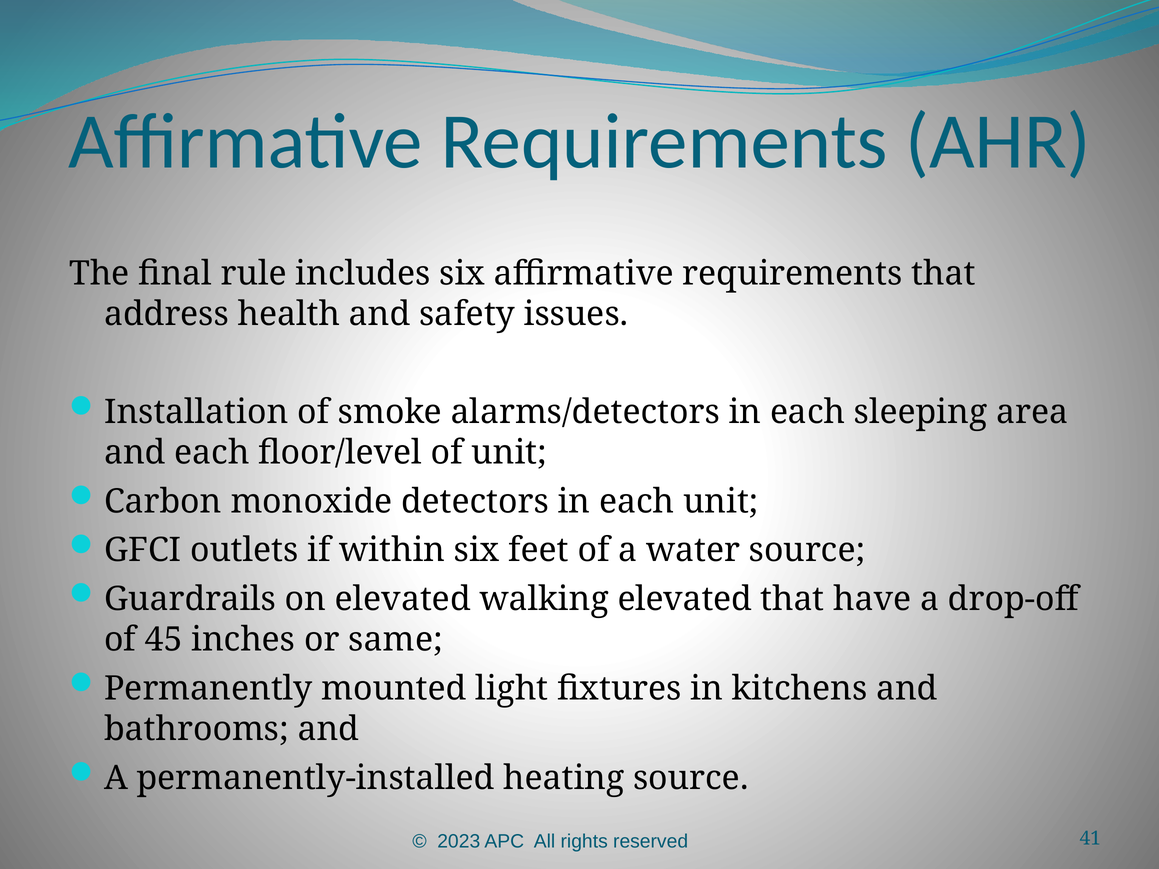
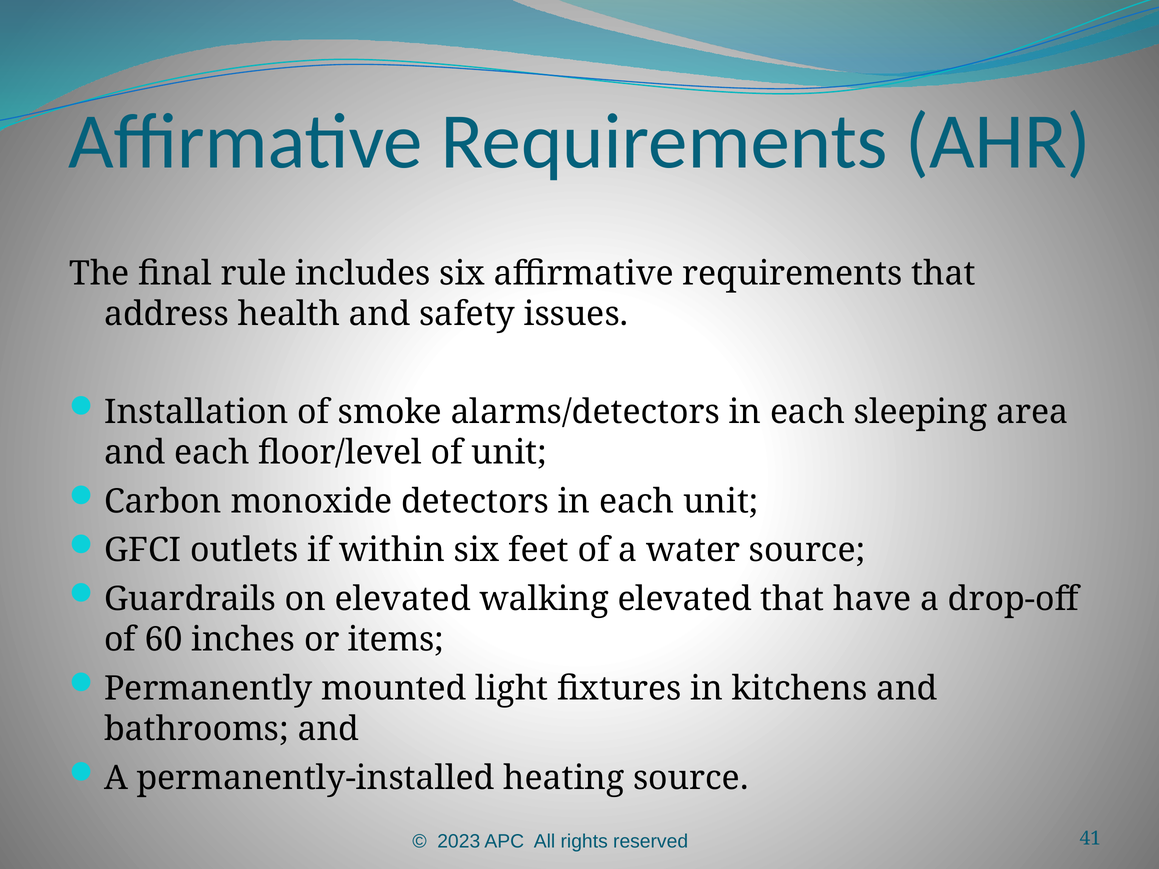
45: 45 -> 60 (164, 640)
same: same -> items (396, 640)
